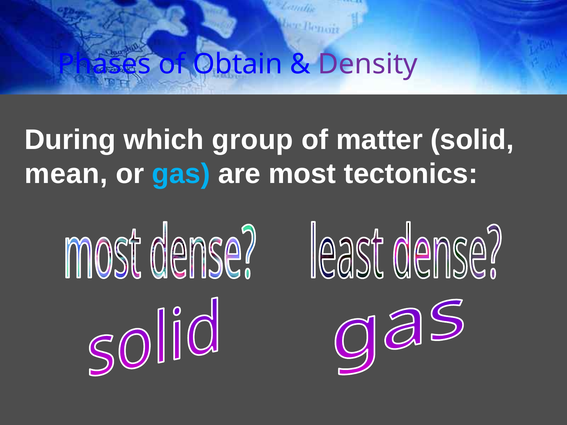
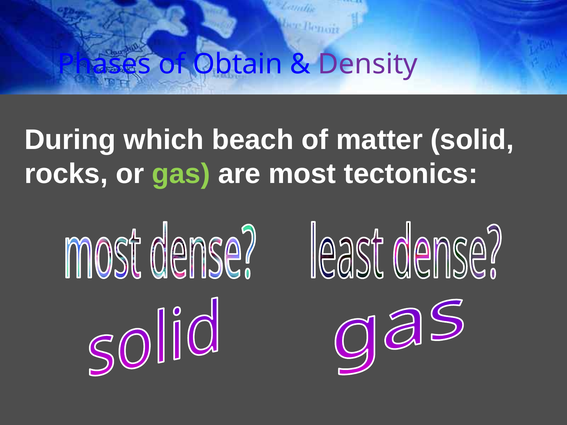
group: group -> beach (253, 140)
mean: mean -> rocks (66, 174)
gas colour: light blue -> light green (181, 174)
